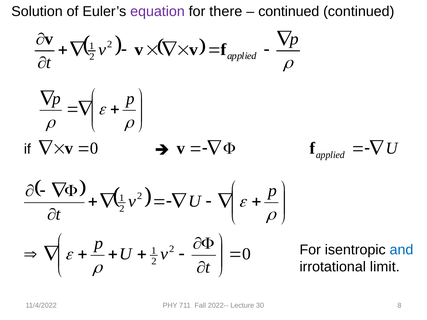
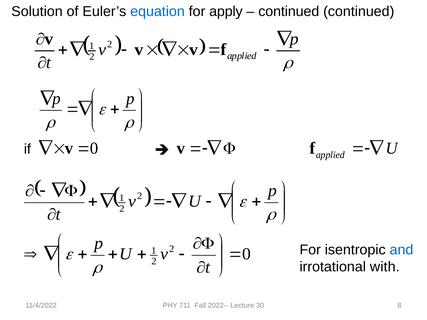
equation colour: purple -> blue (157, 12)
there: there -> apply (226, 12)
limit: limit -> with (385, 267)
